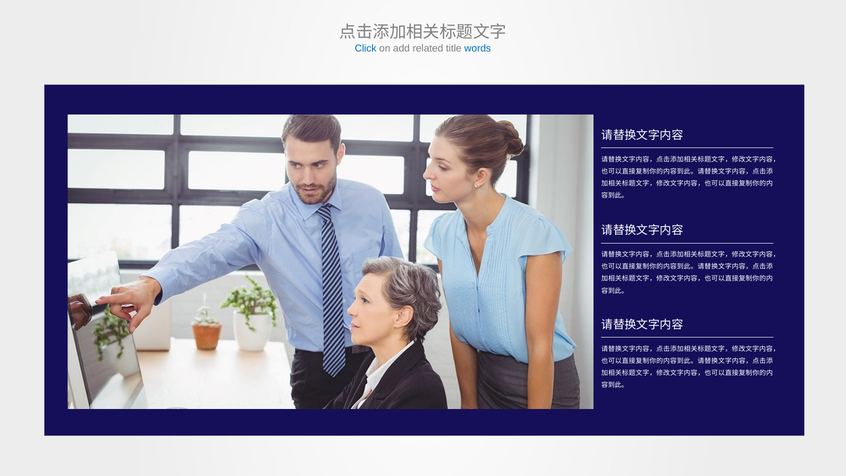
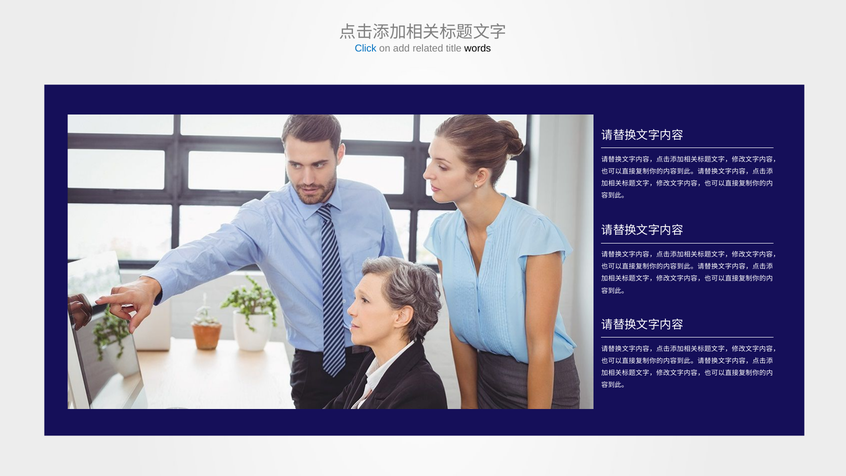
words colour: blue -> black (478, 48)
